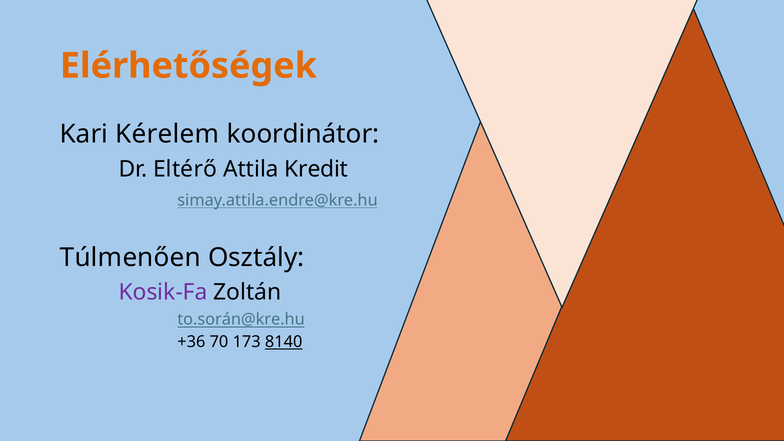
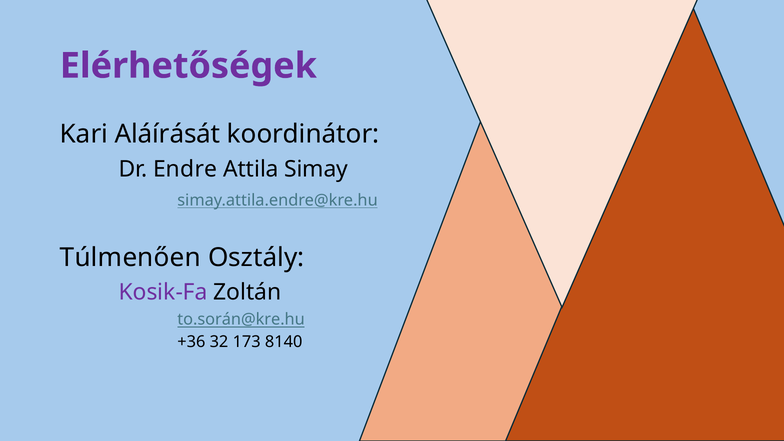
Elérhetőségek colour: orange -> purple (188, 66)
Kérelem: Kérelem -> Aláírását (168, 134)
Eltérő: Eltérő -> Endre (185, 169)
Kredit: Kredit -> Simay (316, 169)
70: 70 -> 32 (219, 342)
8140 underline: present -> none (284, 342)
